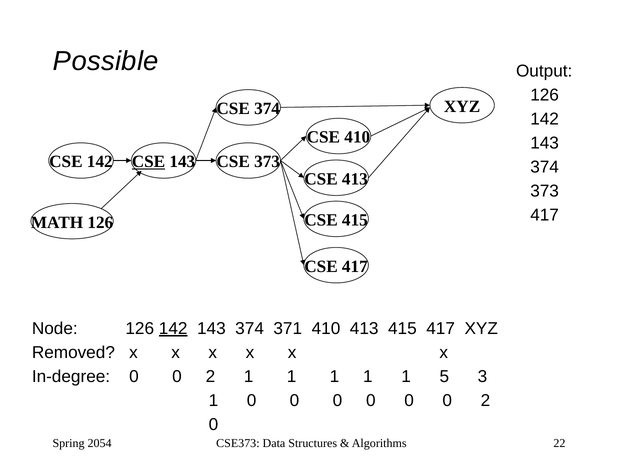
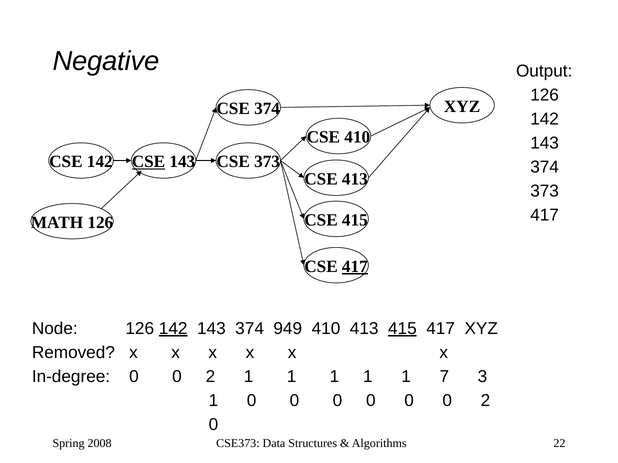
Possible: Possible -> Negative (106, 61)
417 underline: none -> present (355, 267)
371: 371 -> 949 (288, 329)
415 underline: none -> present (402, 329)
5: 5 -> 7 (444, 377)
2054: 2054 -> 2008 (100, 444)
